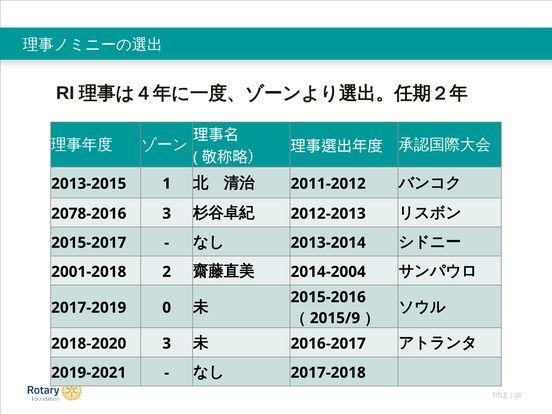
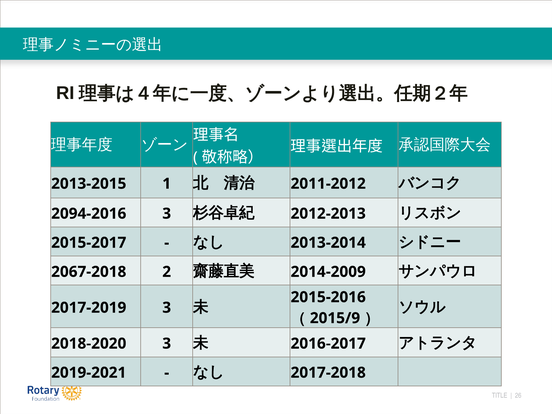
2078-2016: 2078-2016 -> 2094-2016 (89, 214)
2001-2018: 2001-2018 -> 2067-2018 (89, 272)
2014-2004: 2014-2004 -> 2014-2009 (328, 272)
2017-2019 0: 0 -> 3 (167, 308)
